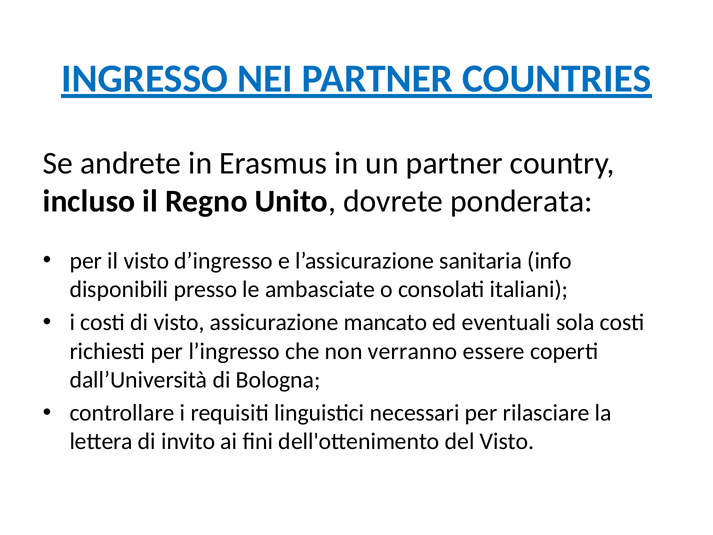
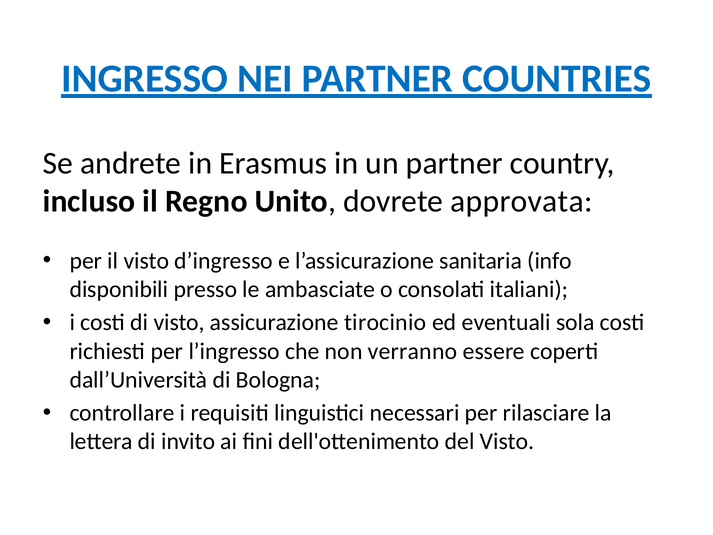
ponderata: ponderata -> approvata (521, 201)
mancato: mancato -> tirocinio (385, 322)
